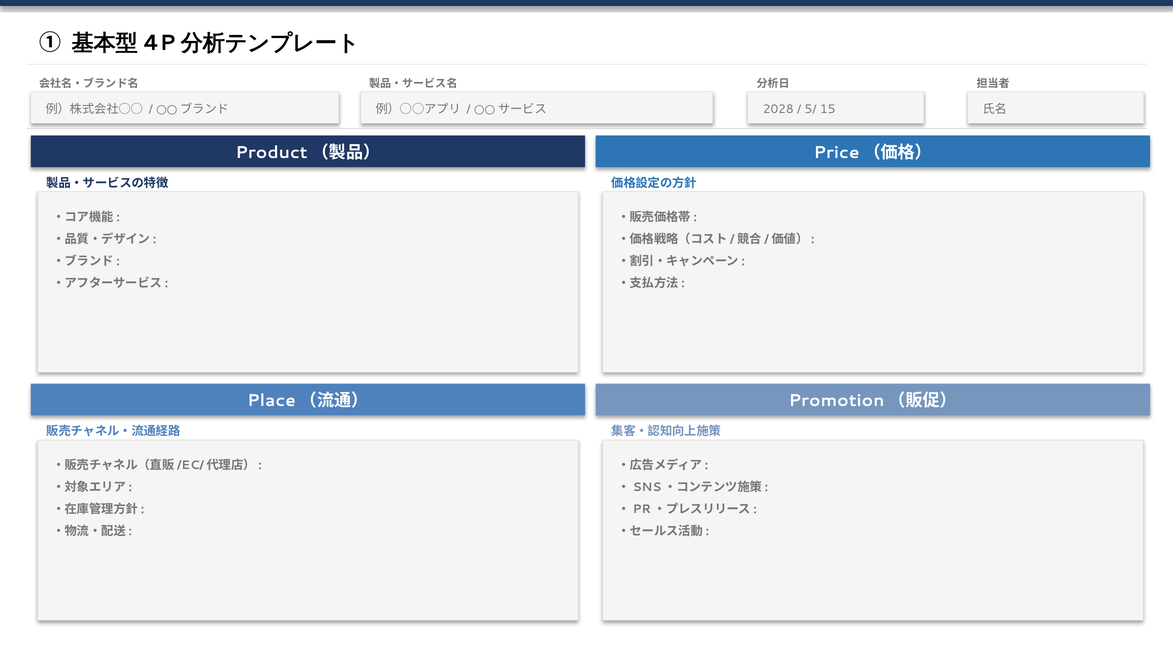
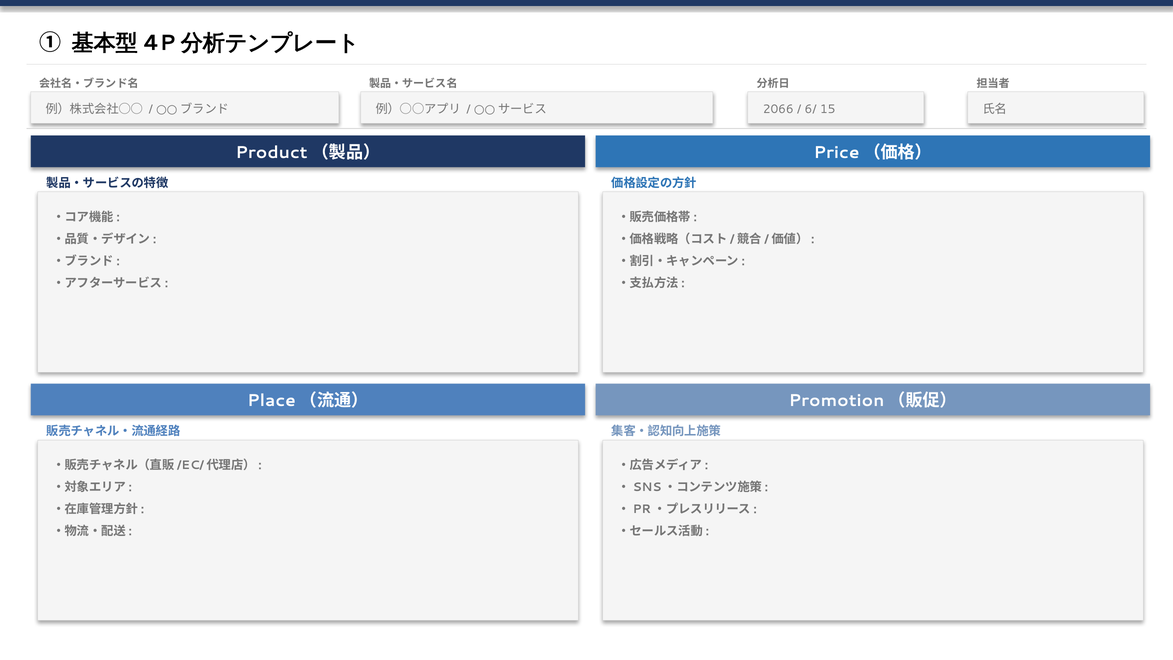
2028: 2028 -> 2066 (778, 109)
5/: 5/ -> 6/ (811, 109)
